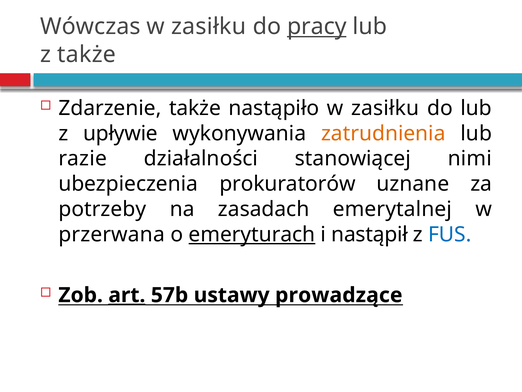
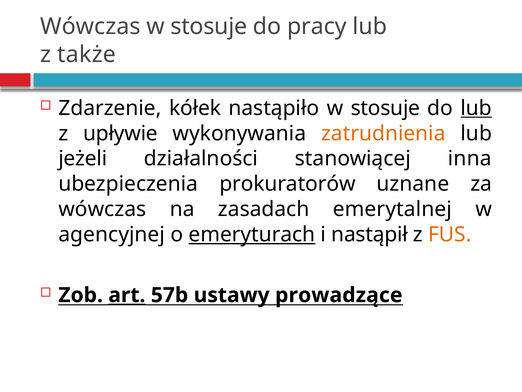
zasiłku: zasiłku -> stosuje (209, 27)
pracy underline: present -> none (317, 27)
Zdarzenie także: także -> kółek (195, 108)
nastąpiło w zasiłku: zasiłku -> stosuje (385, 108)
lub underline: none -> present (476, 108)
razie: razie -> jeżeli (83, 158)
nimi: nimi -> inna (470, 158)
potrzeby: potrzeby -> wówczas (102, 209)
przerwana: przerwana -> agencyjnej (112, 234)
FUS colour: blue -> orange (450, 234)
